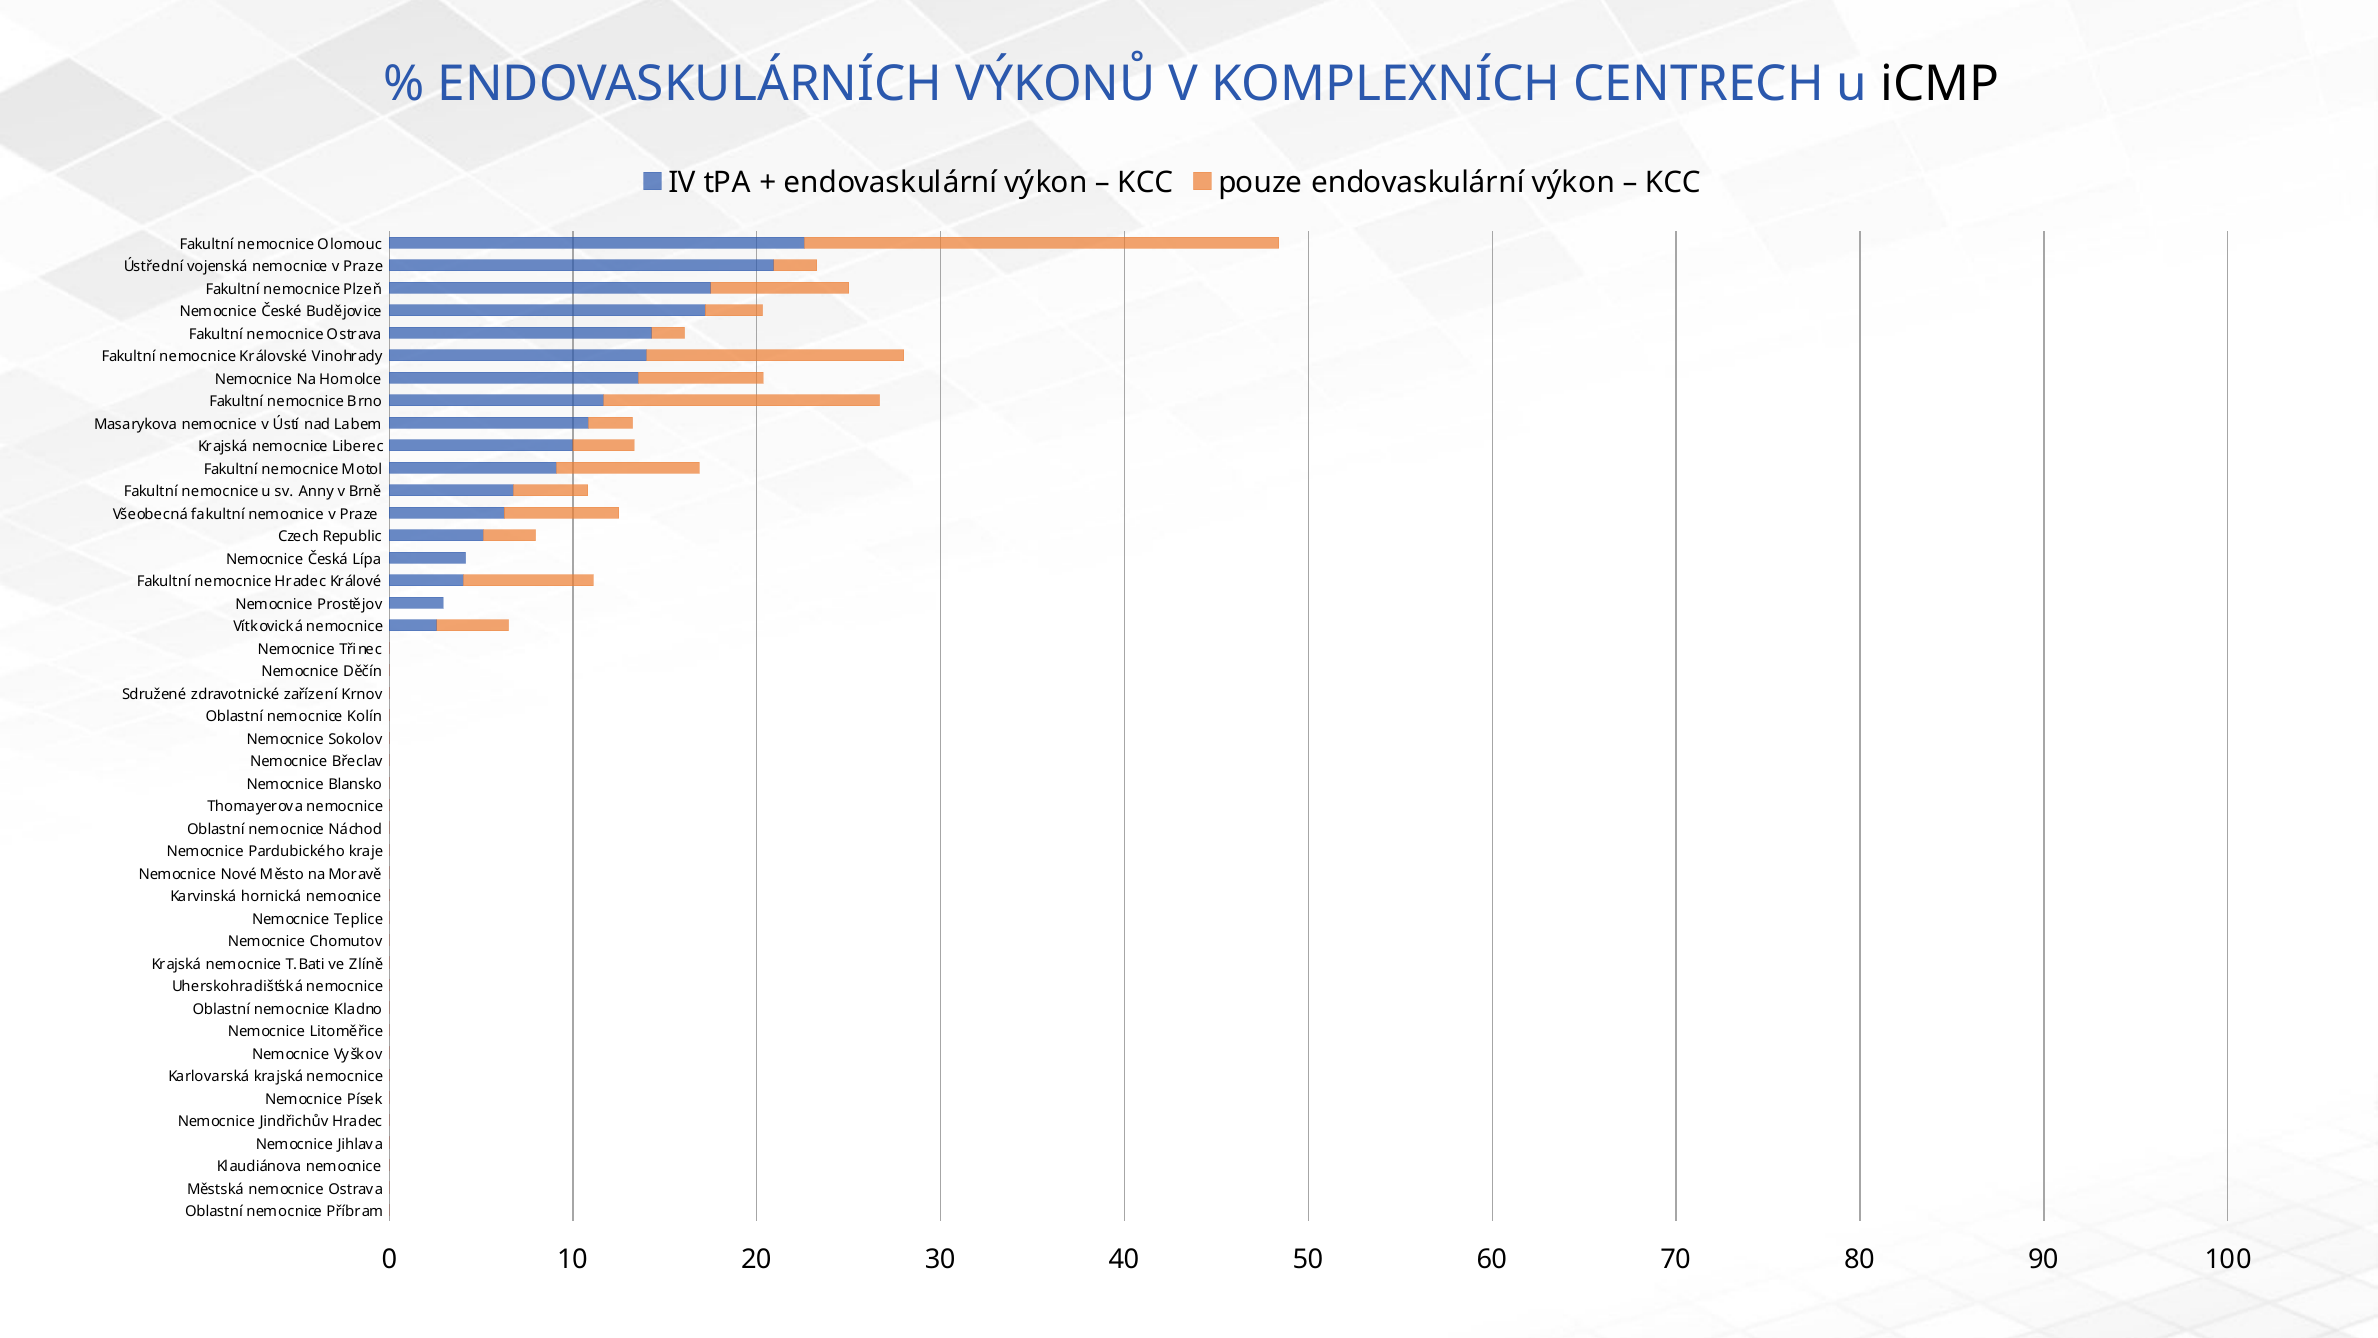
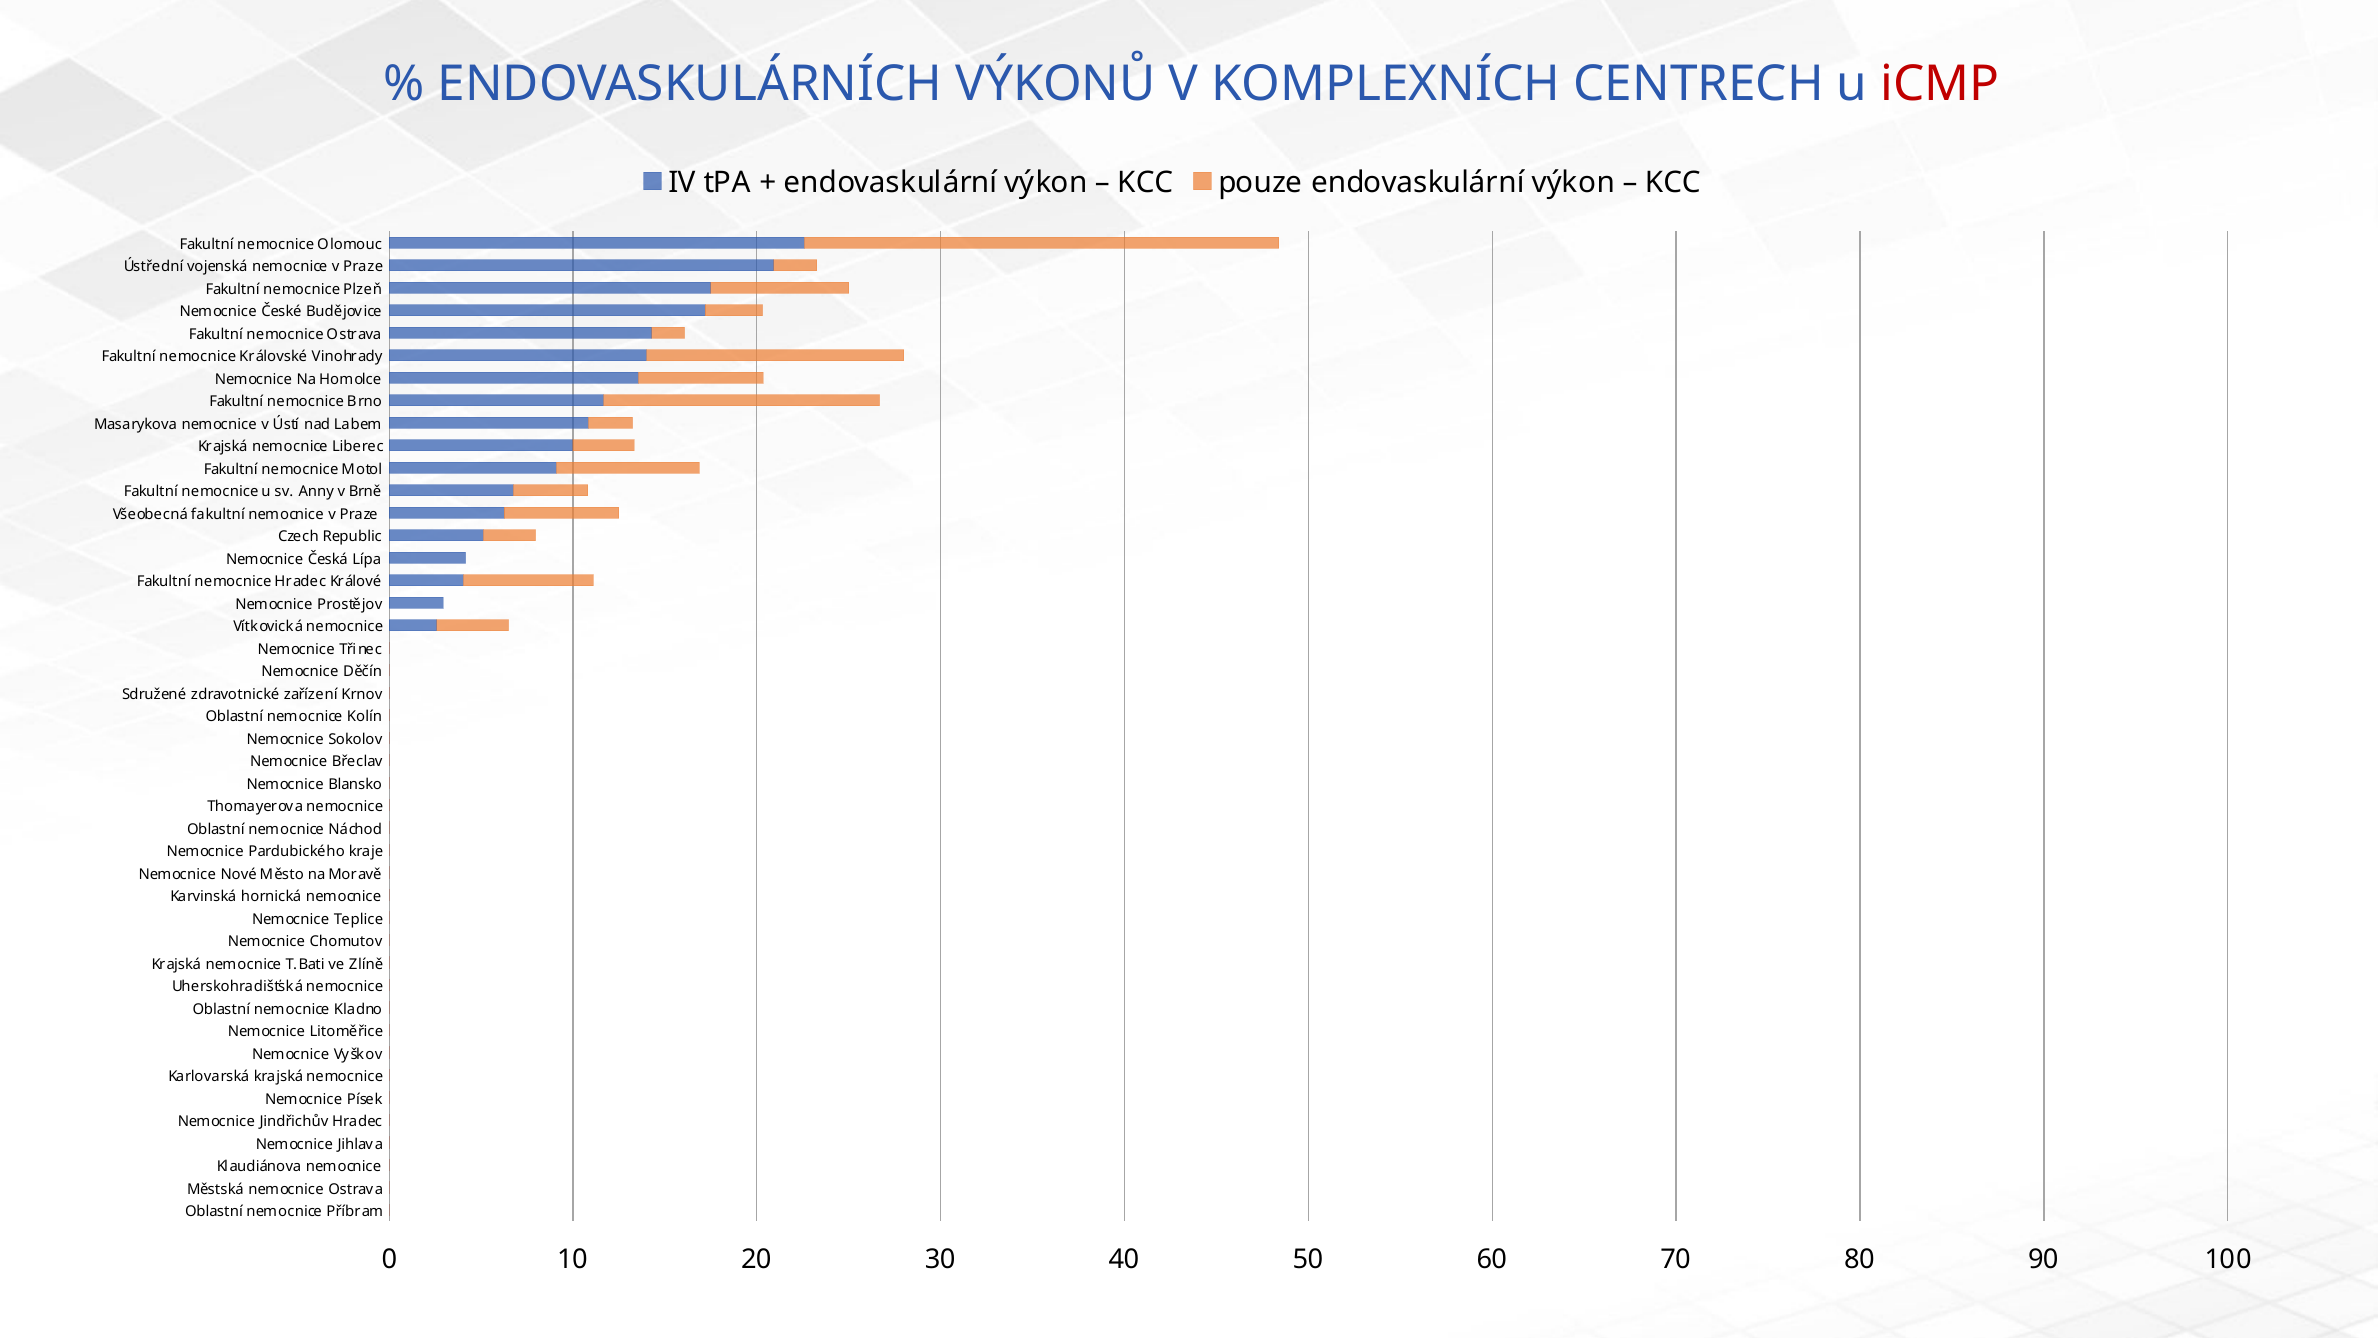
iCMP colour: black -> red (1940, 84)
